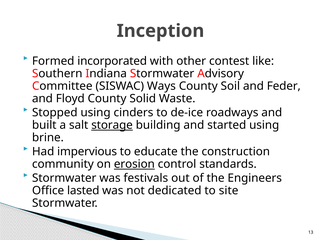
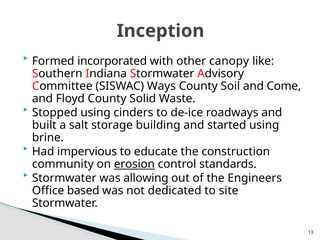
contest: contest -> canopy (229, 61)
Feder: Feder -> Come (284, 86)
storage underline: present -> none (112, 125)
festivals: festivals -> allowing (146, 179)
lasted: lasted -> based (83, 191)
